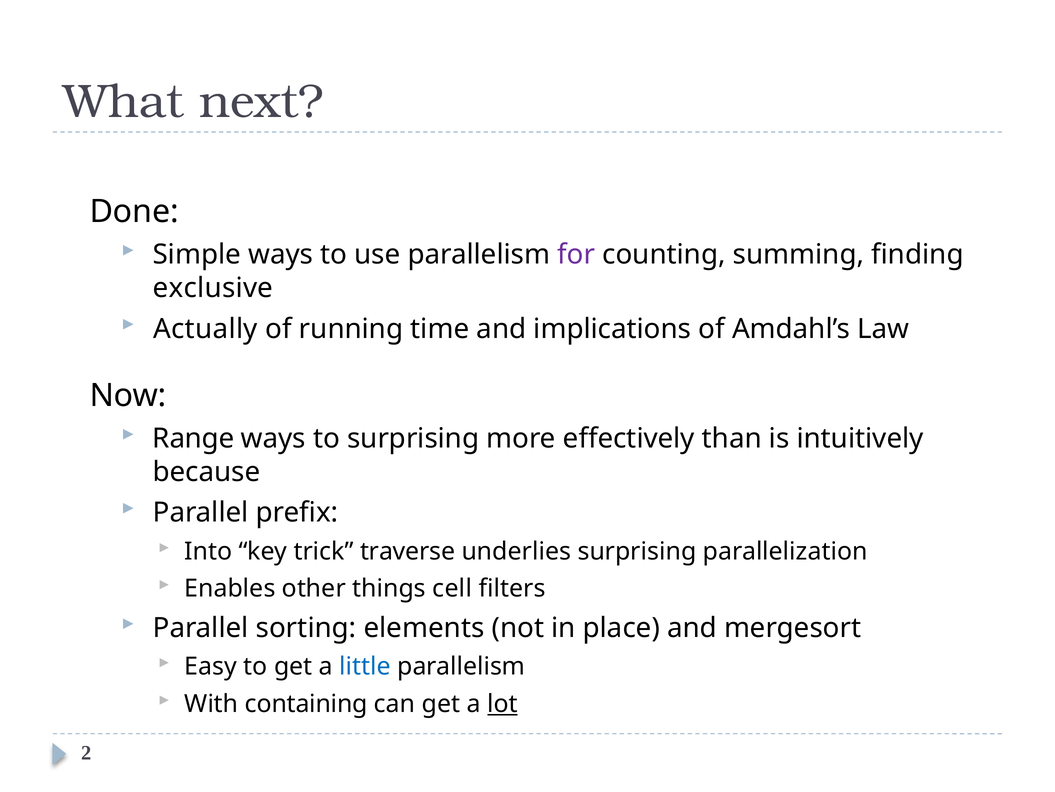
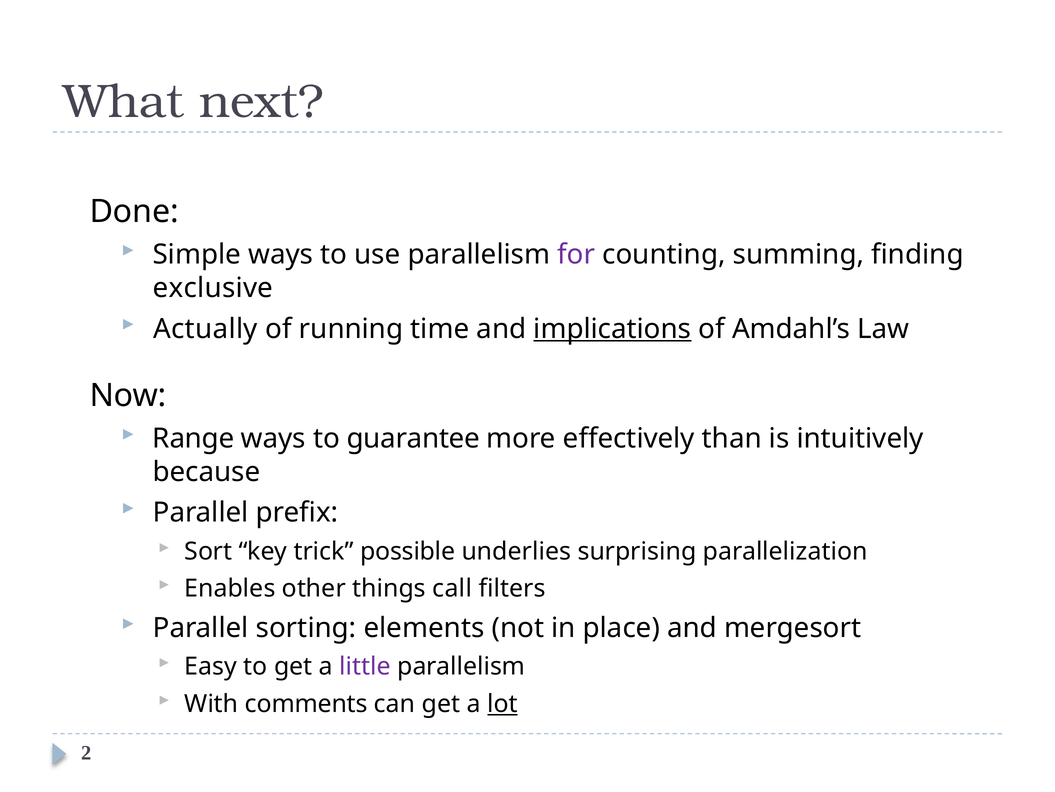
implications underline: none -> present (612, 329)
to surprising: surprising -> guarantee (413, 438)
Into: Into -> Sort (208, 551)
traverse: traverse -> possible (408, 551)
cell: cell -> call (452, 588)
little colour: blue -> purple (365, 666)
containing: containing -> comments (306, 703)
